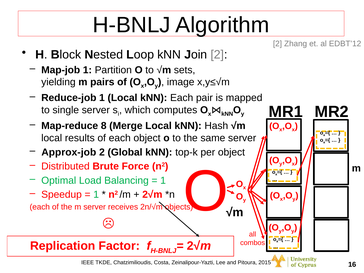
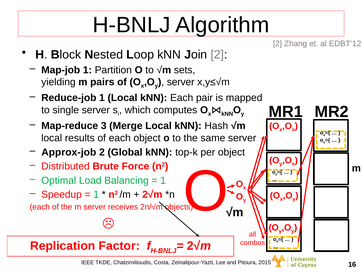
image: image -> server (181, 82)
8: 8 -> 3 (104, 126)
